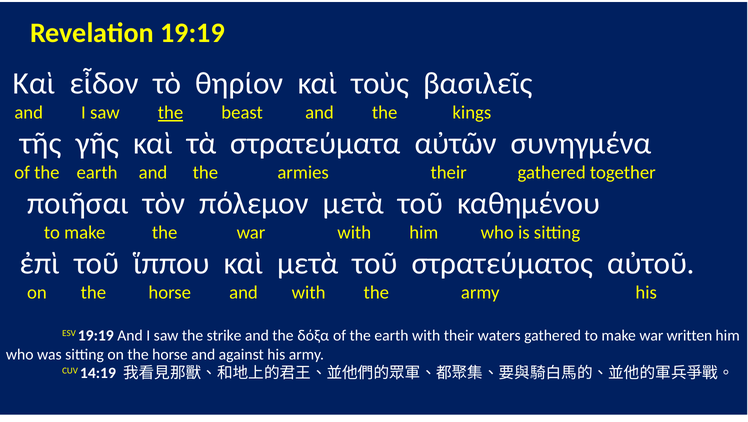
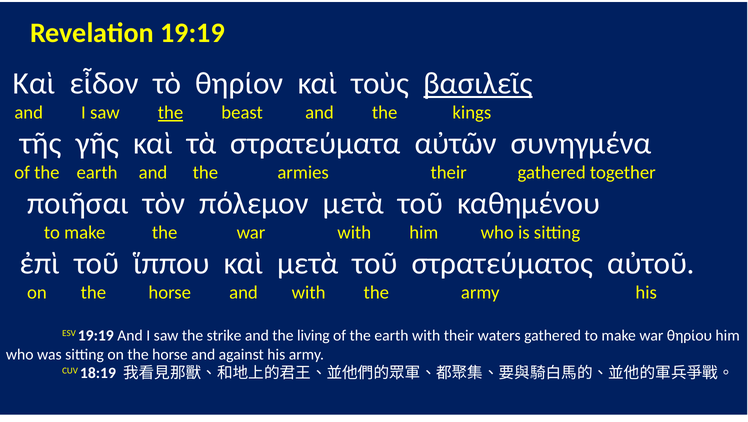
βασιλεῖς underline: none -> present (478, 84)
δόξα: δόξα -> living (313, 335)
written: written -> θηρίου (689, 335)
14:19: 14:19 -> 18:19 (98, 373)
